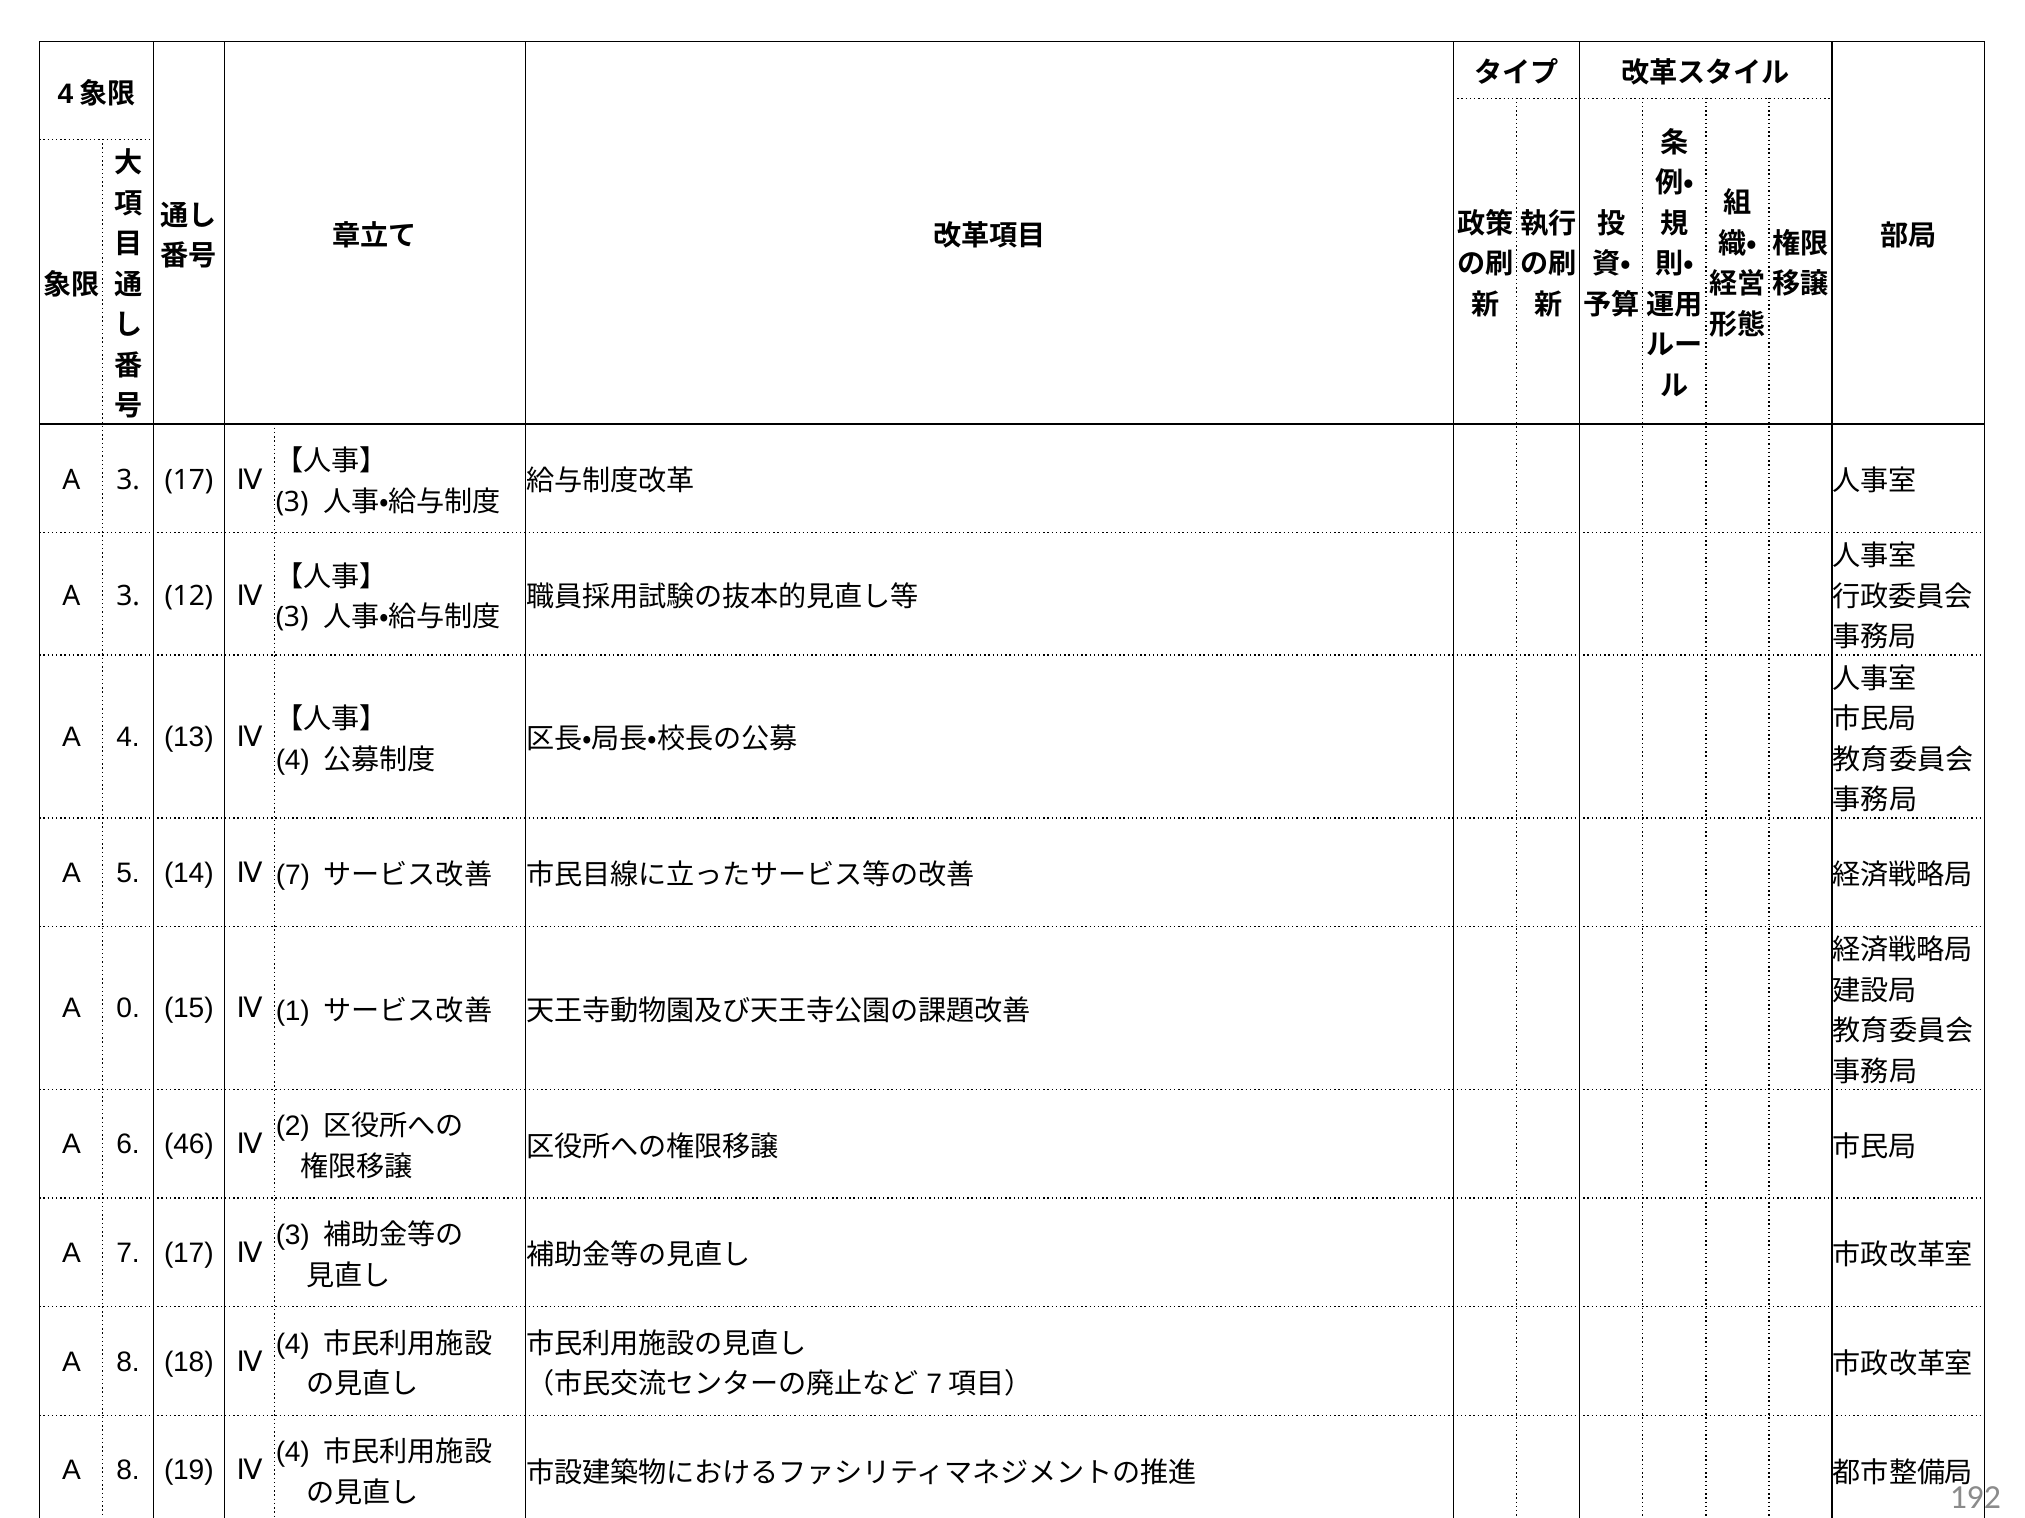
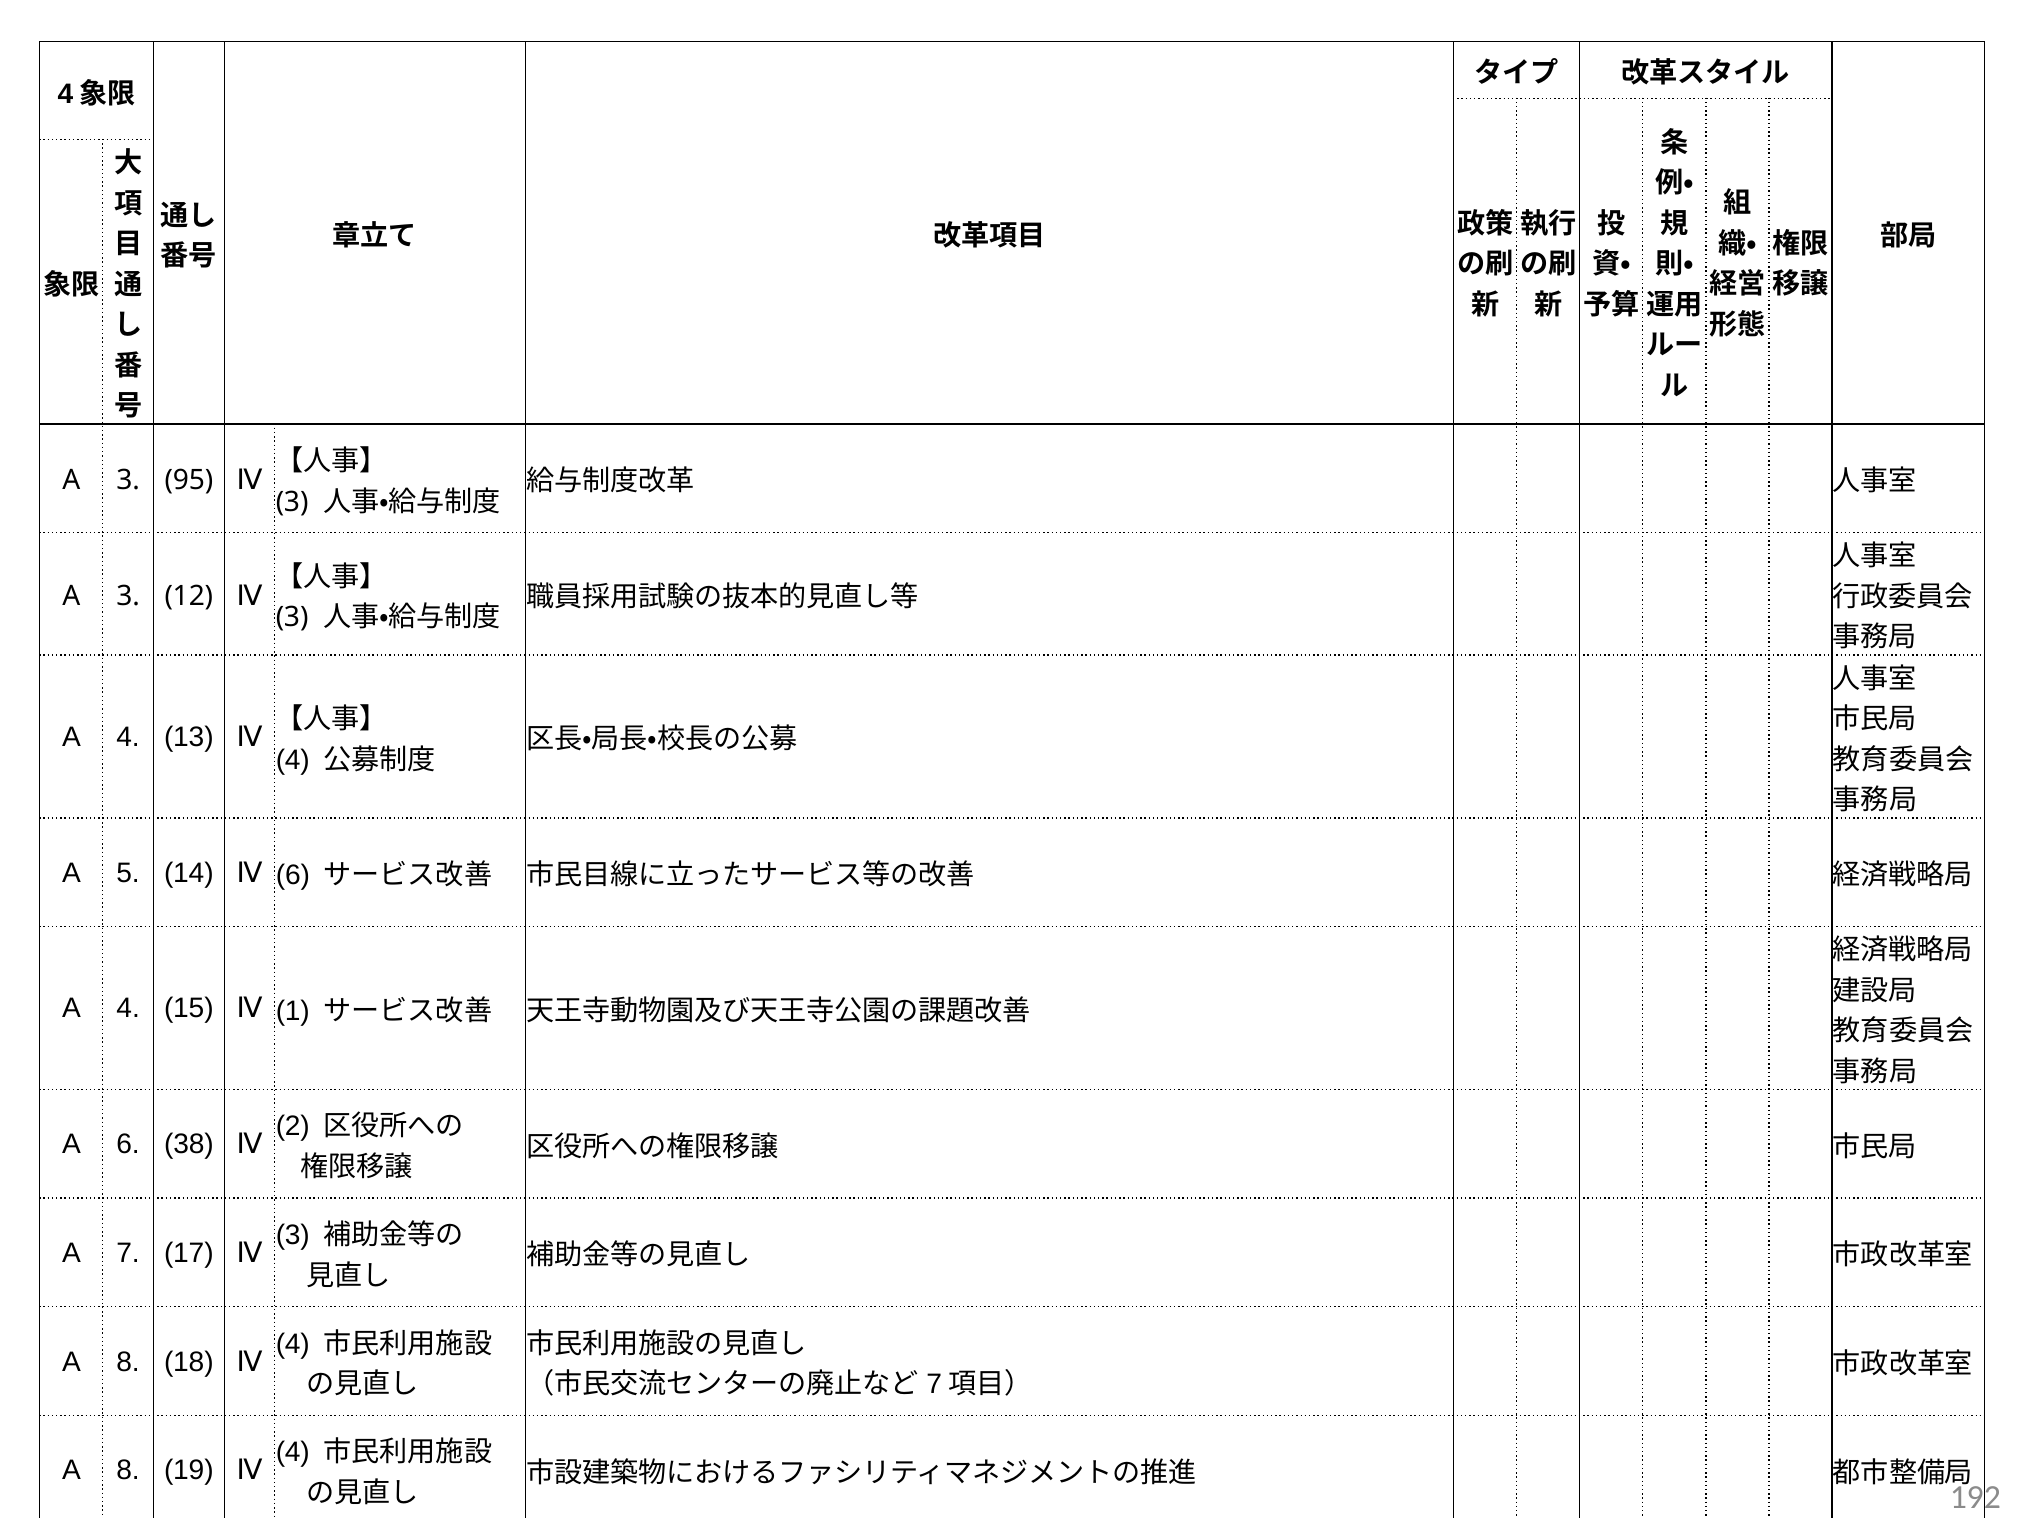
3 17: 17 -> 95 (189, 481)
Ⅳ 7: 7 -> 6 (293, 876)
0: 0 -> 4 (128, 1009)
46: 46 -> 38 (189, 1145)
